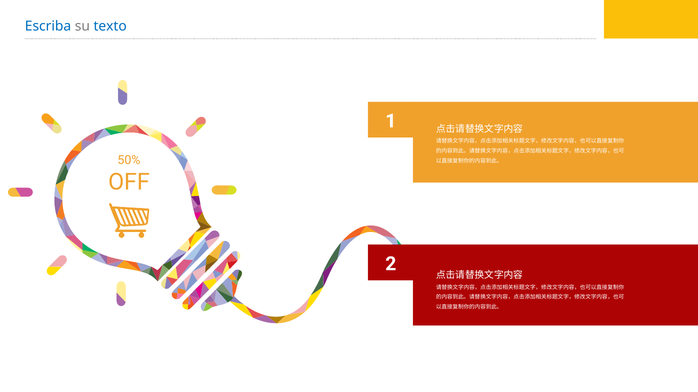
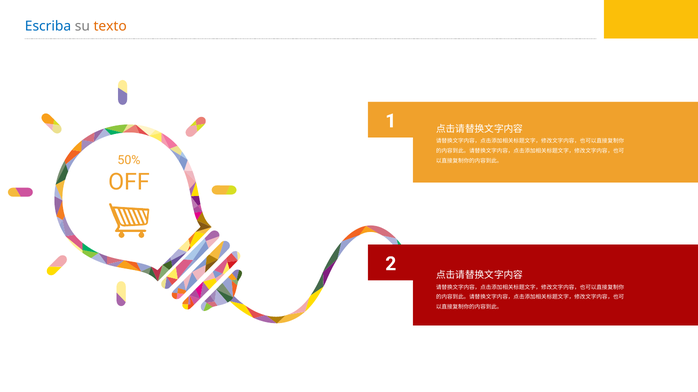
texto colour: blue -> orange (110, 26)
